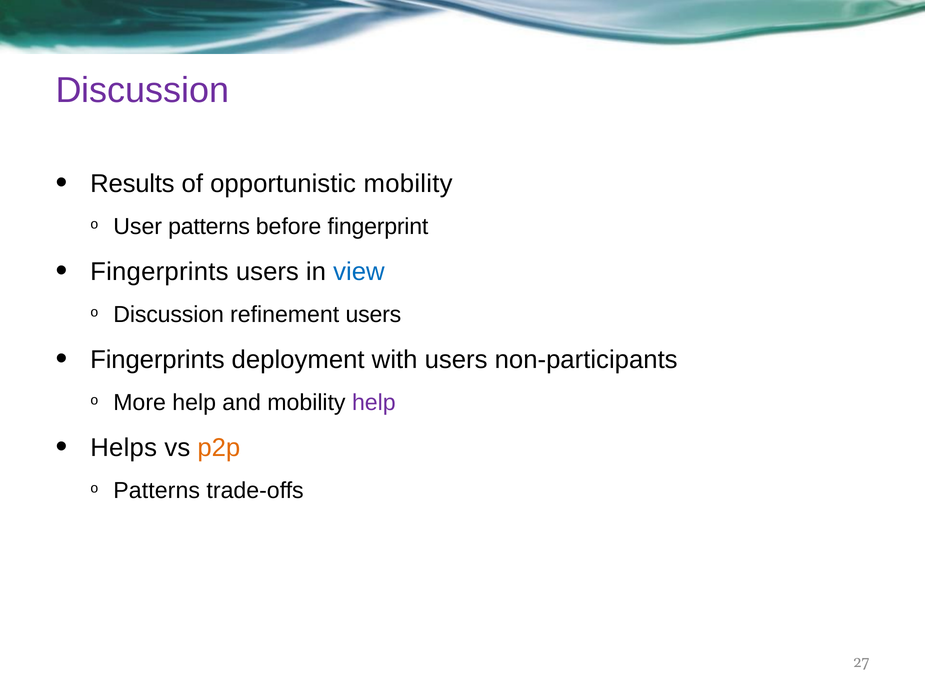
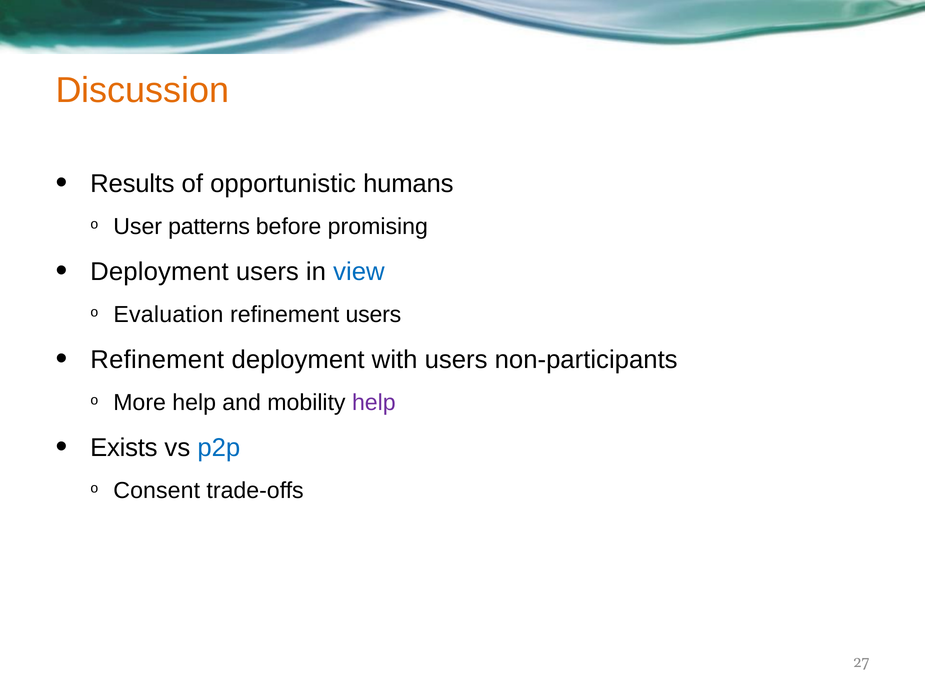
Discussion colour: purple -> orange (142, 90)
opportunistic mobility: mobility -> humans (408, 184)
ﬁngerprint: ﬁngerprint -> promising (378, 227)
Fingerprints: Fingerprints -> Deployment (159, 272)
Discussion: Discussion -> Evaluation (168, 315)
Fingerprints: Fingerprints -> Refinement (157, 359)
Helps: Helps -> Exists (124, 447)
p2p colour: orange -> blue (219, 447)
Patterns: Patterns -> Consent (157, 490)
